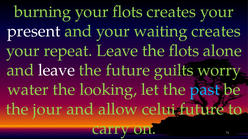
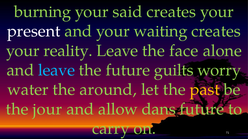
your flots: flots -> said (127, 12)
repeat: repeat -> reality (68, 51)
the flots: flots -> face (184, 51)
leave colour: white -> light blue (57, 70)
looking: looking -> around (108, 90)
past colour: light blue -> yellow (205, 90)
celui: celui -> dans (159, 110)
